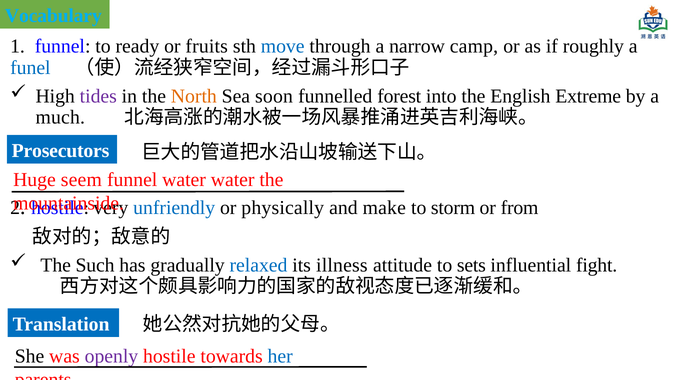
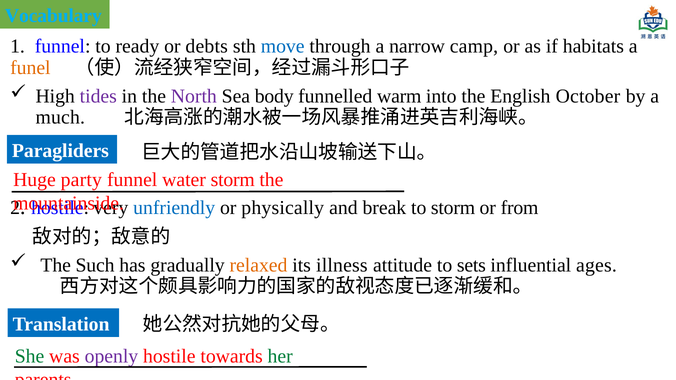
fruits: fruits -> debts (207, 47)
roughly: roughly -> habitats (593, 47)
funel colour: blue -> orange (30, 68)
North colour: orange -> purple (194, 96)
soon: soon -> body (274, 96)
forest: forest -> warm (399, 96)
Extreme: Extreme -> October (588, 96)
Prosecutors: Prosecutors -> Paragliders (60, 151)
seem: seem -> party (81, 180)
water water: water -> storm (233, 180)
make: make -> break (384, 208)
relaxed colour: blue -> orange (258, 265)
fight: fight -> ages (596, 265)
She colour: black -> green (30, 356)
her colour: blue -> green (280, 356)
